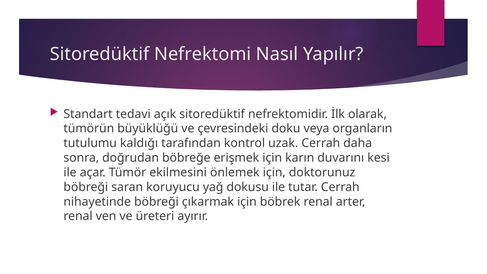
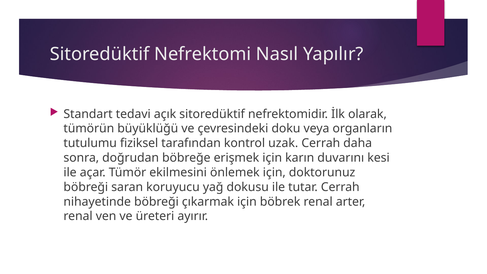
kaldığı: kaldığı -> fiziksel (139, 143)
